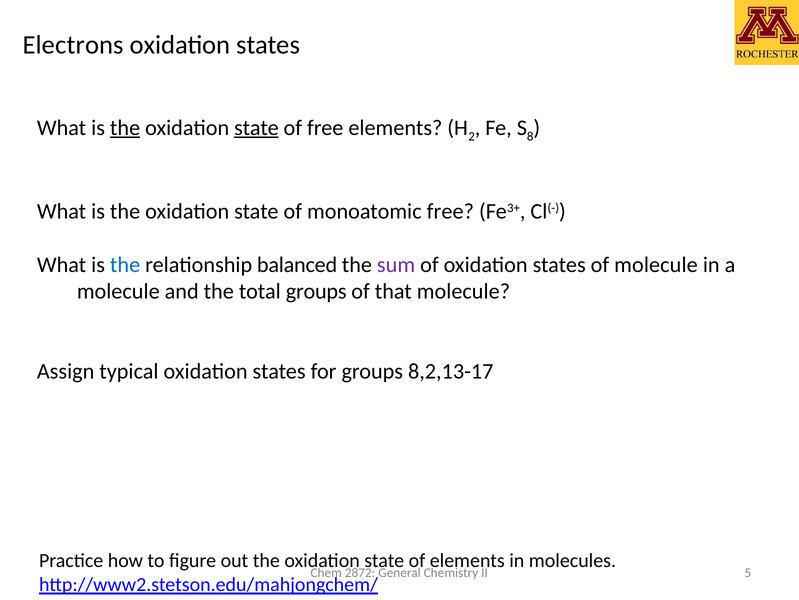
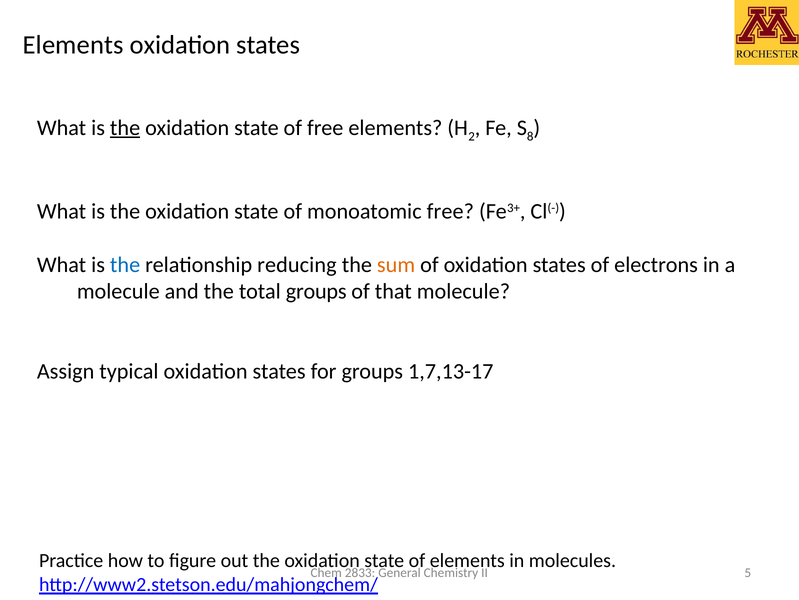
Electrons: Electrons -> Elements (73, 45)
state underline: present -> none (256, 128)
balanced: balanced -> reducing (297, 265)
sum colour: purple -> orange (396, 265)
of molecule: molecule -> electrons (656, 265)
8,2,13-17: 8,2,13-17 -> 1,7,13-17 (451, 371)
2872: 2872 -> 2833 (360, 572)
